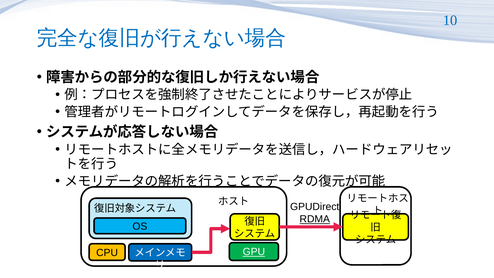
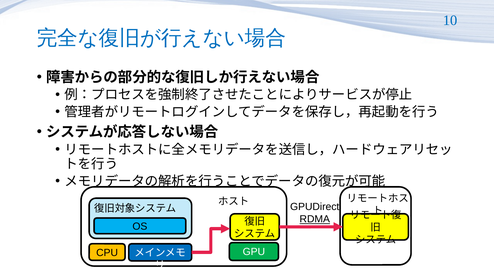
GPU underline: present -> none (254, 252)
